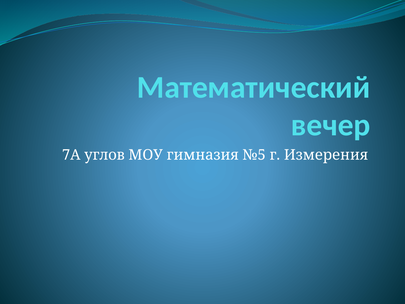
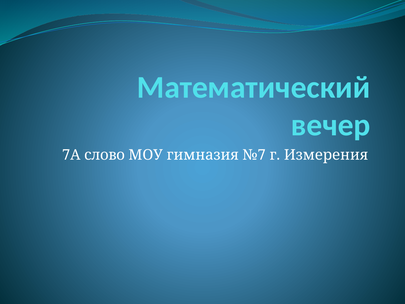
углов: углов -> слово (105, 155)
№5: №5 -> №7 (254, 155)
